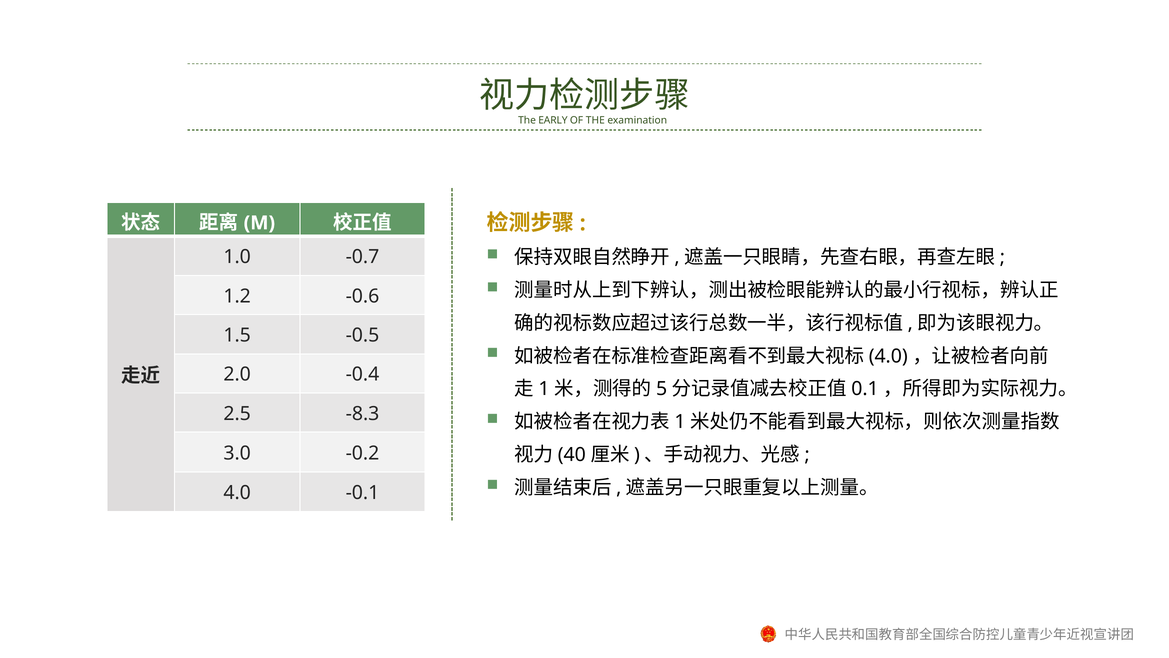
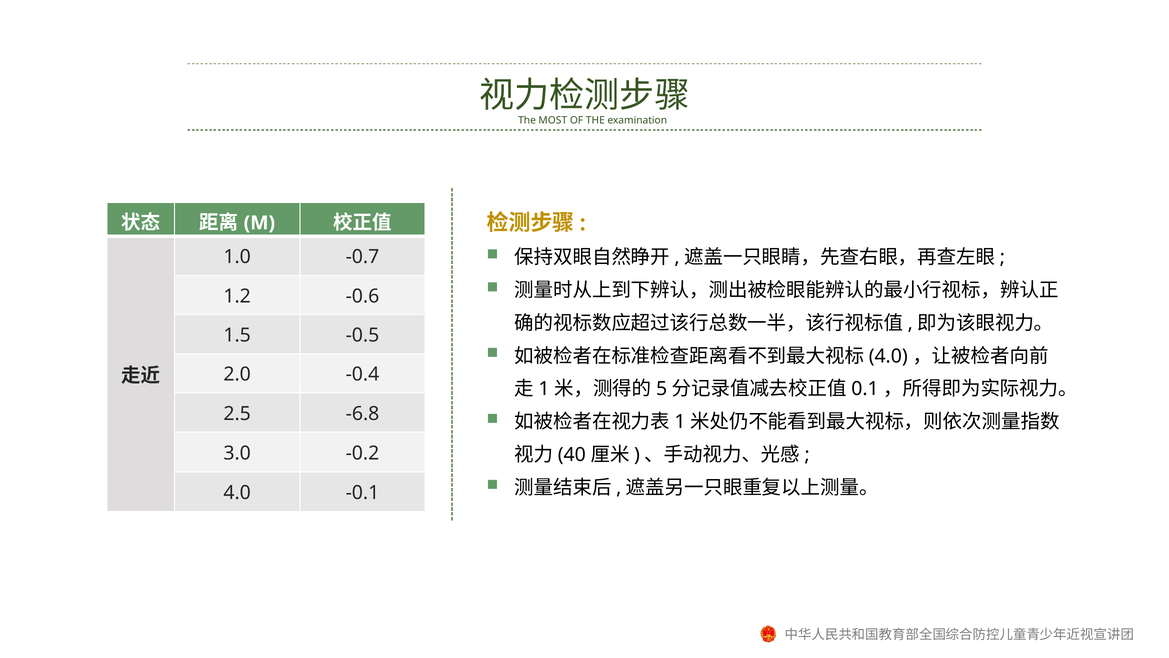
EARLY: EARLY -> MOST (553, 120)
-8.3: -8.3 -> -6.8 (363, 413)
